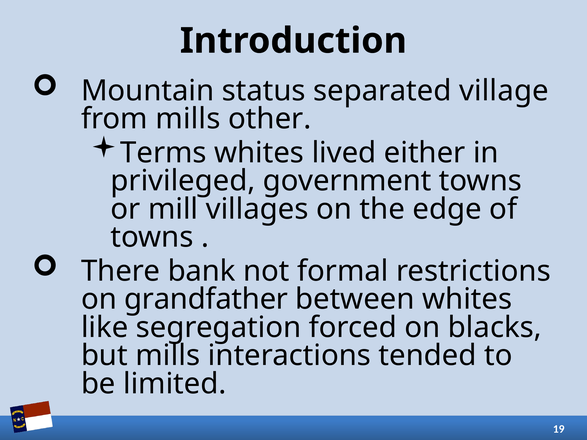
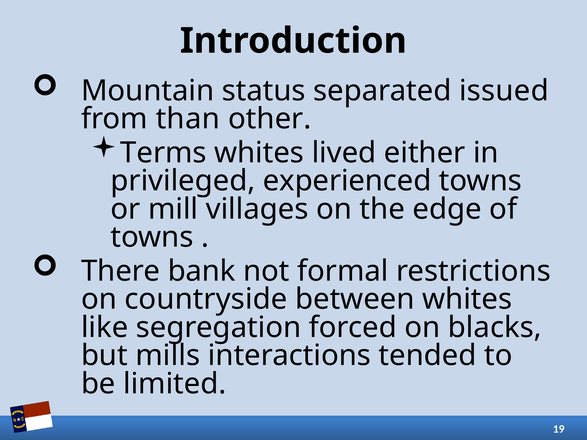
village: village -> issued (504, 91)
from mills: mills -> than (188, 119)
government: government -> experienced (347, 181)
grandfather: grandfather -> countryside (206, 299)
